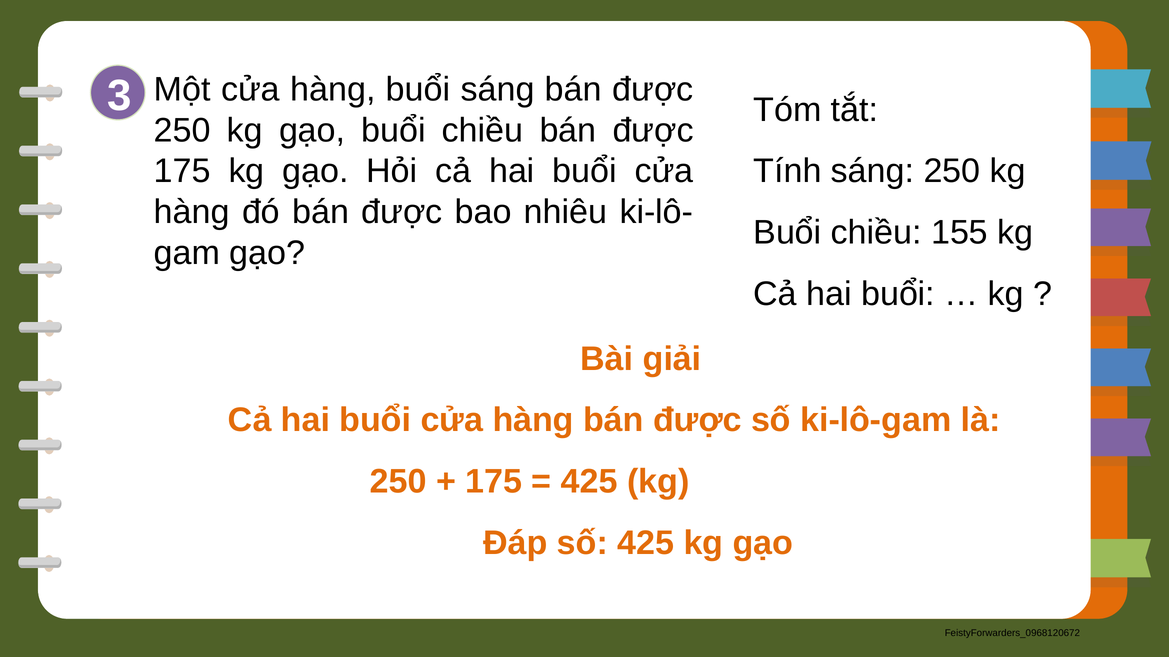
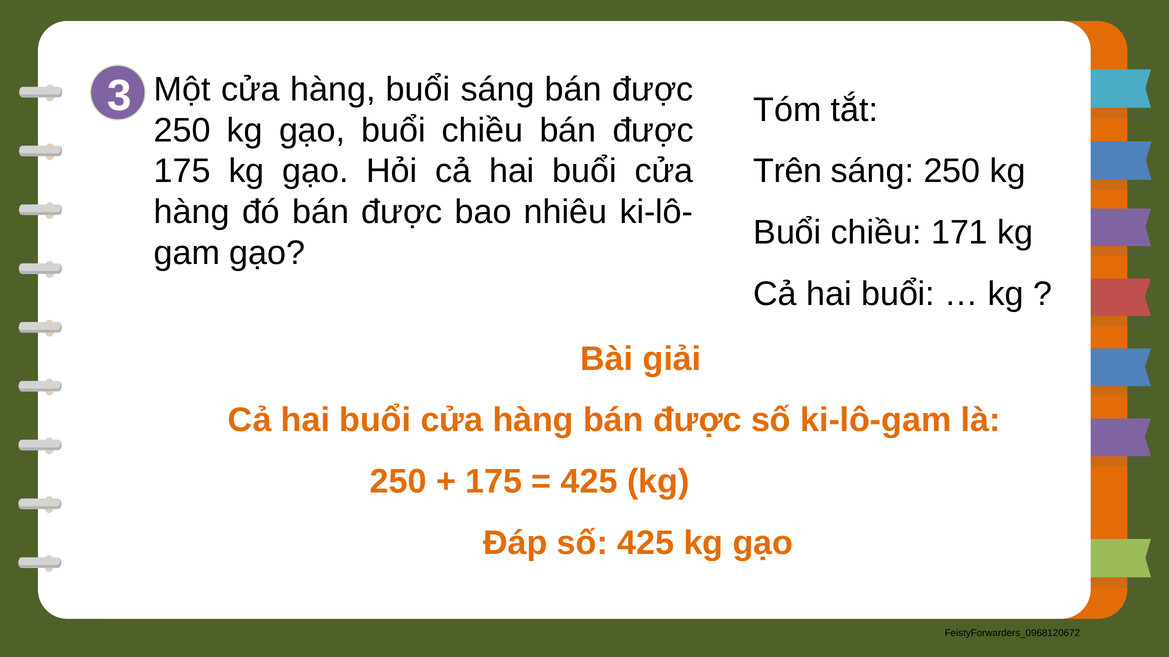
Tính: Tính -> Trên (788, 171)
155: 155 -> 171 (959, 233)
